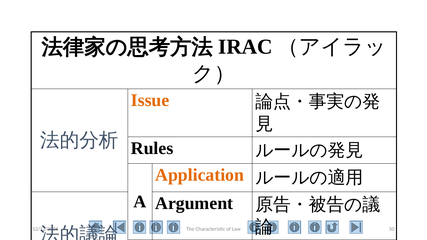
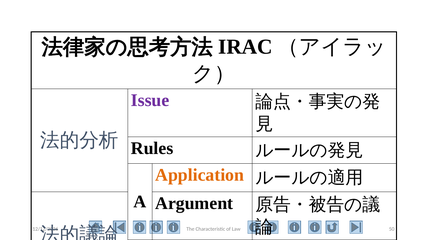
Issue colour: orange -> purple (150, 100)
